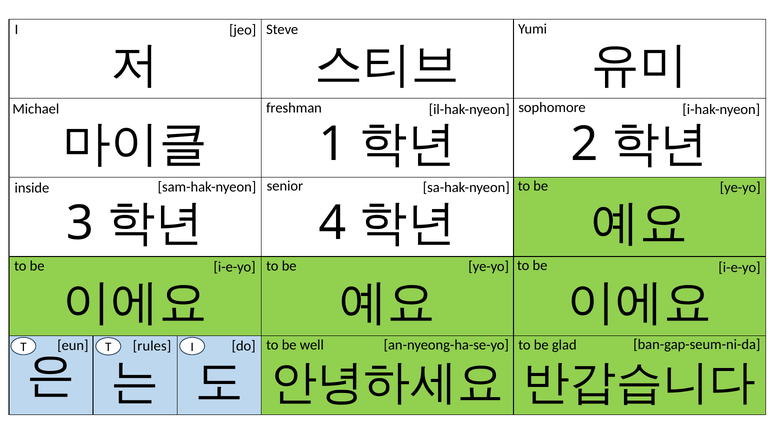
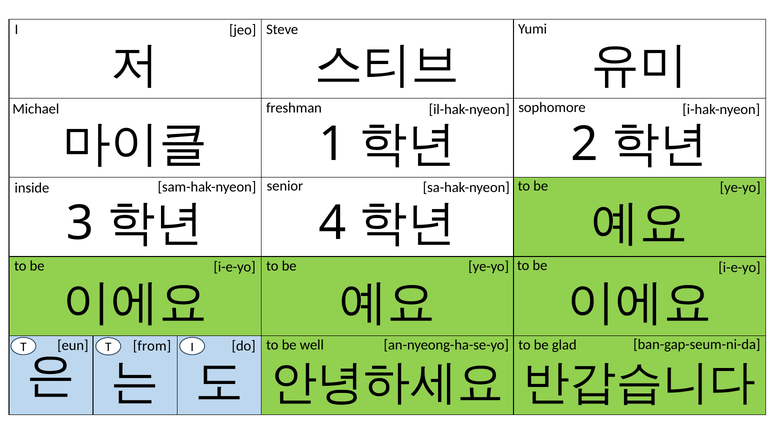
rules: rules -> from (152, 346)
